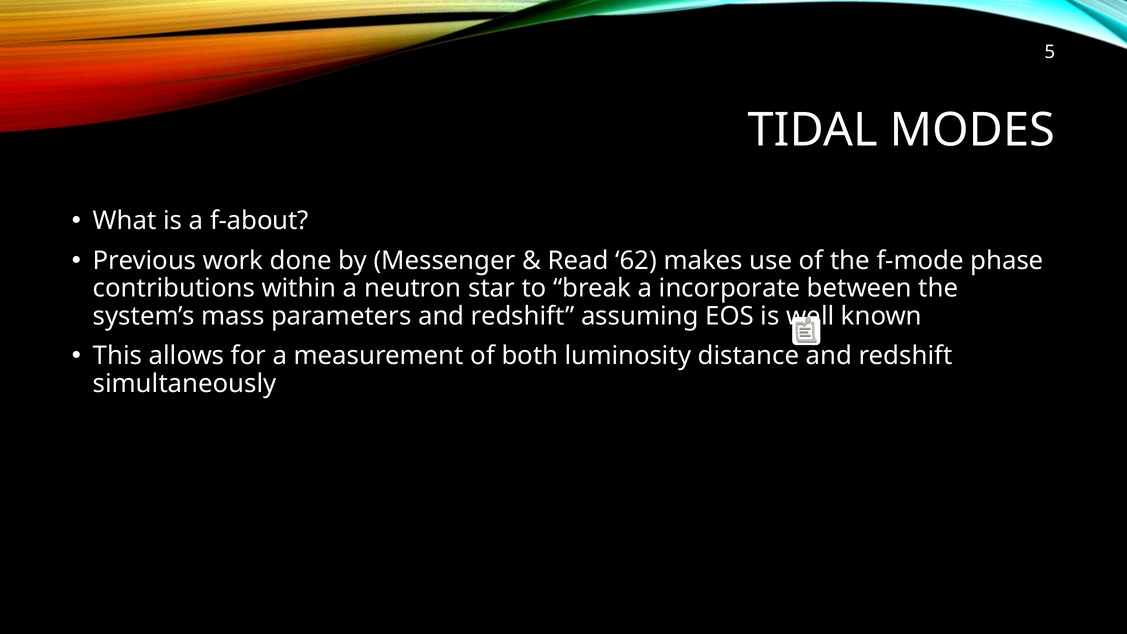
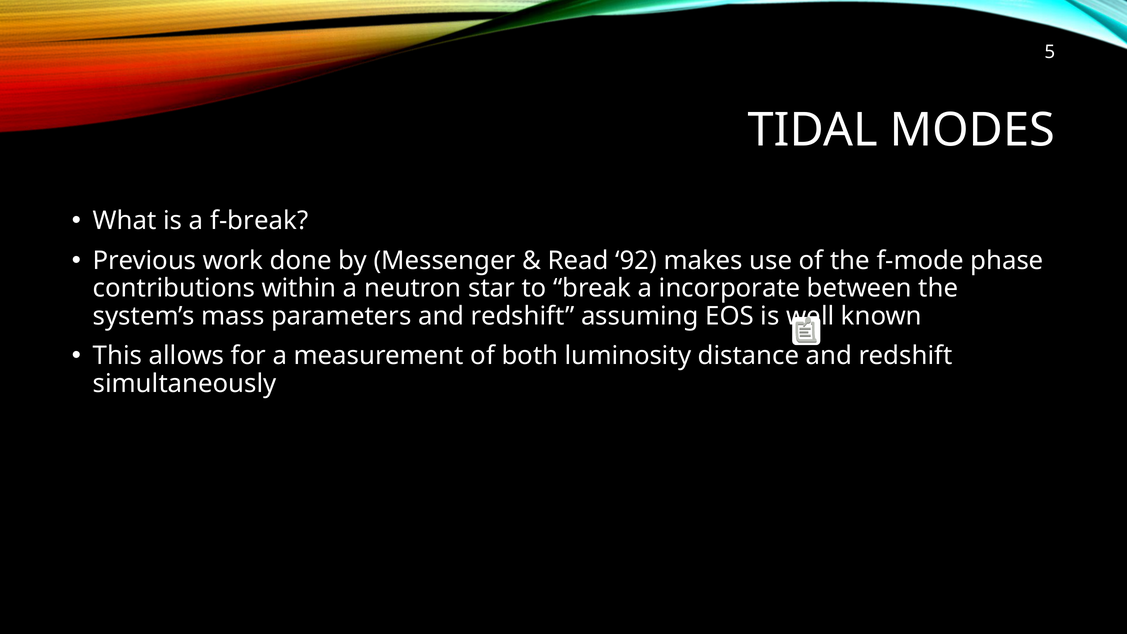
f-about: f-about -> f-break (259, 221)
62: 62 -> 92 (636, 260)
